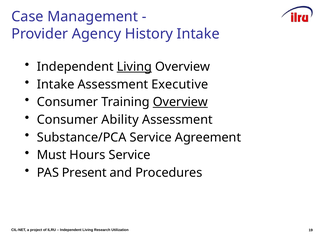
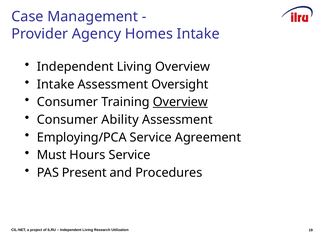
History: History -> Homes (149, 34)
Living underline: present -> none (134, 67)
Executive: Executive -> Oversight (180, 84)
Substance/PCA: Substance/PCA -> Employing/PCA (82, 137)
